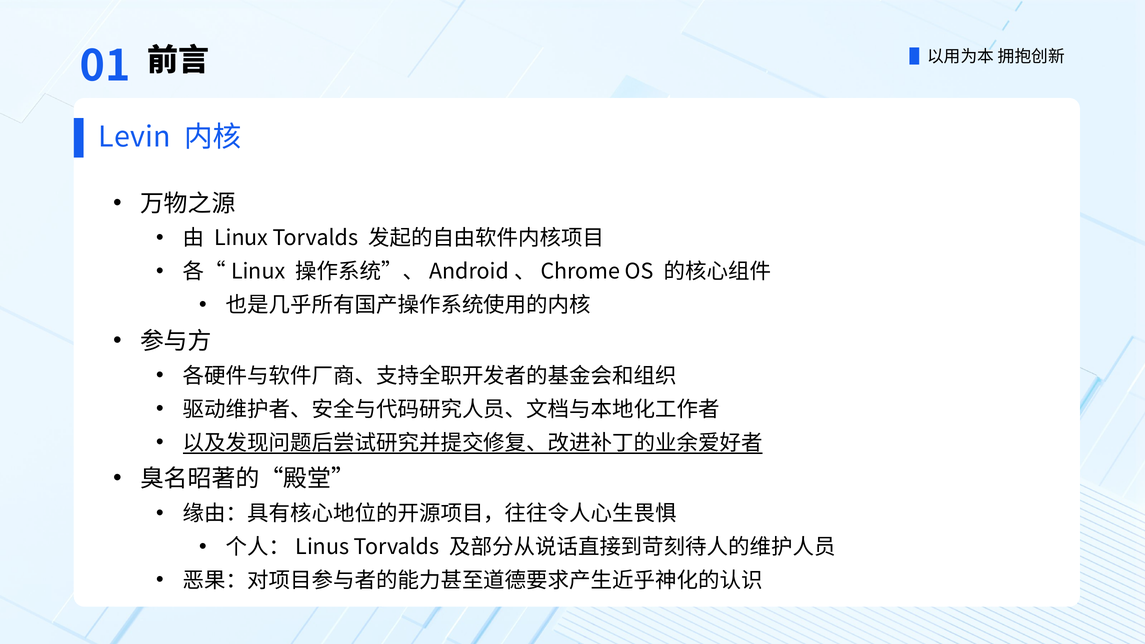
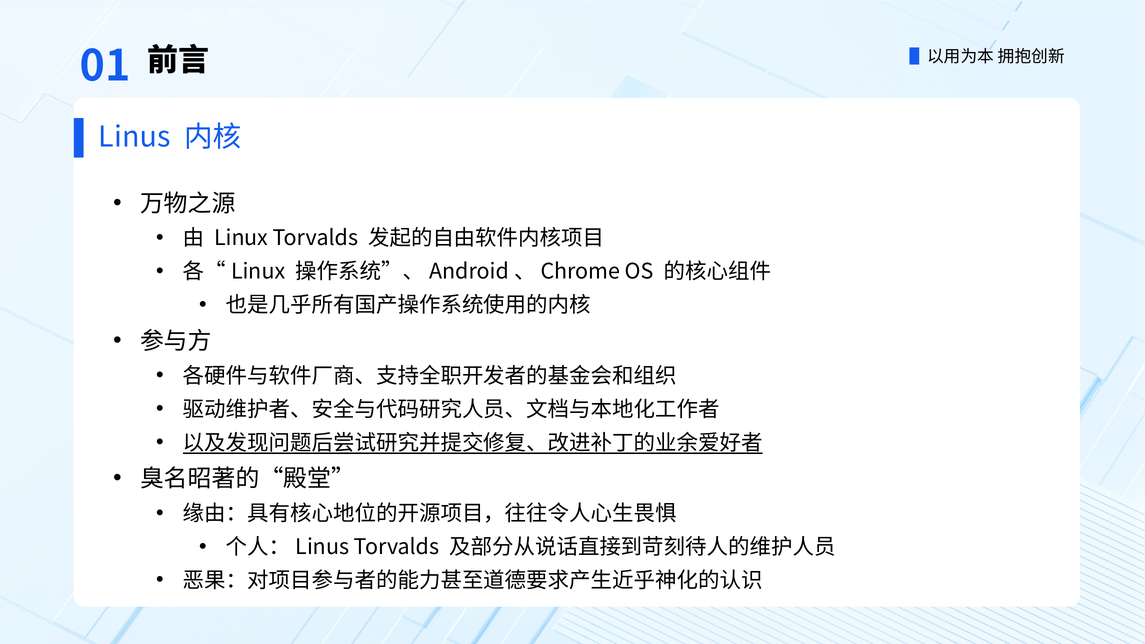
Levin: Levin -> Linus (135, 137)
